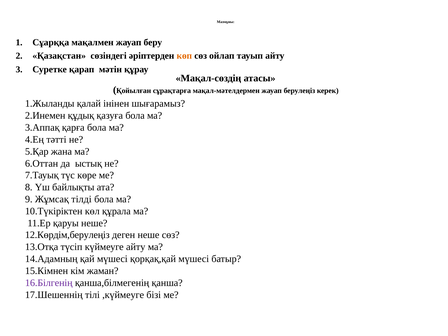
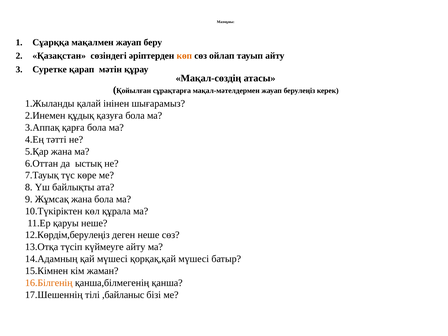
Жұмсақ тілді: тілді -> жана (82, 199)
16.Білгенің colour: purple -> orange (49, 283)
,күймеуге: ,күймеуге -> ,байланыс (123, 295)
